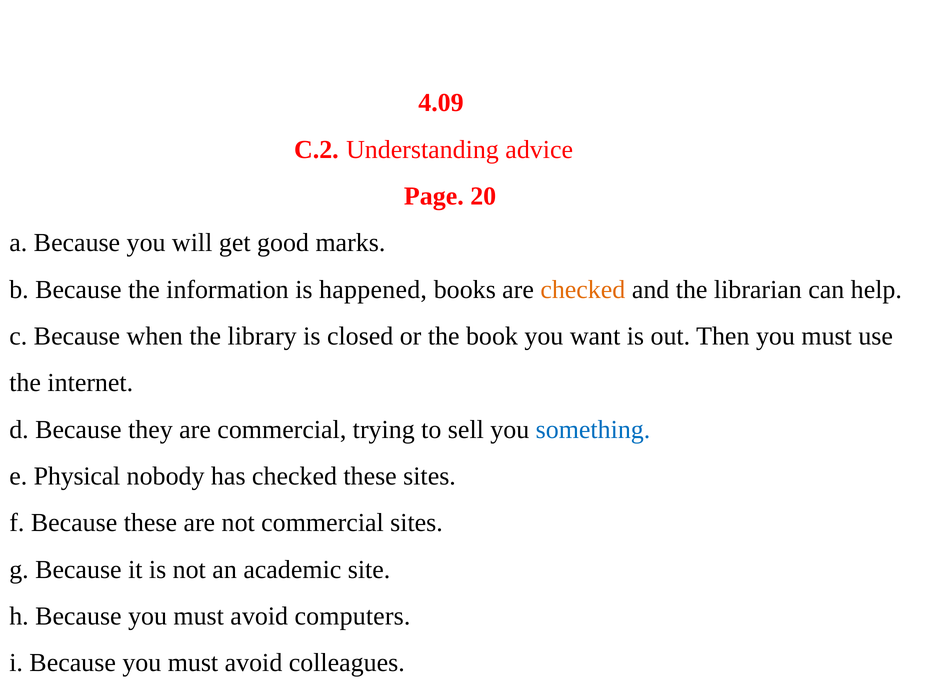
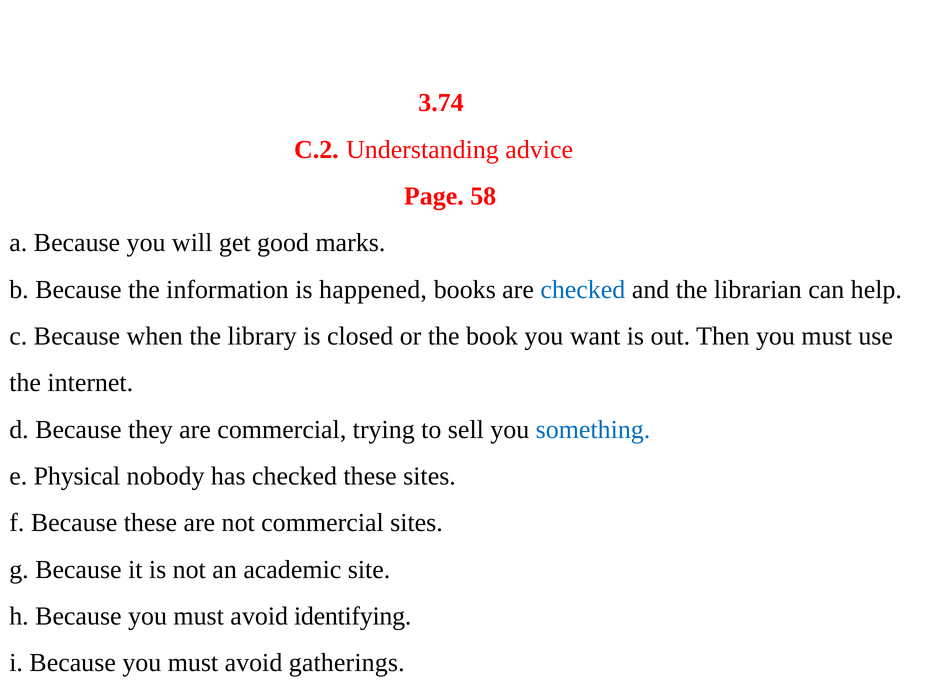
4.09: 4.09 -> 3.74 (441, 103)
20: 20 -> 58 (483, 196)
checked colour: orange -> blue (583, 289)
computers: computers -> identifying (353, 616)
colleagues: colleagues -> gatherings (347, 663)
